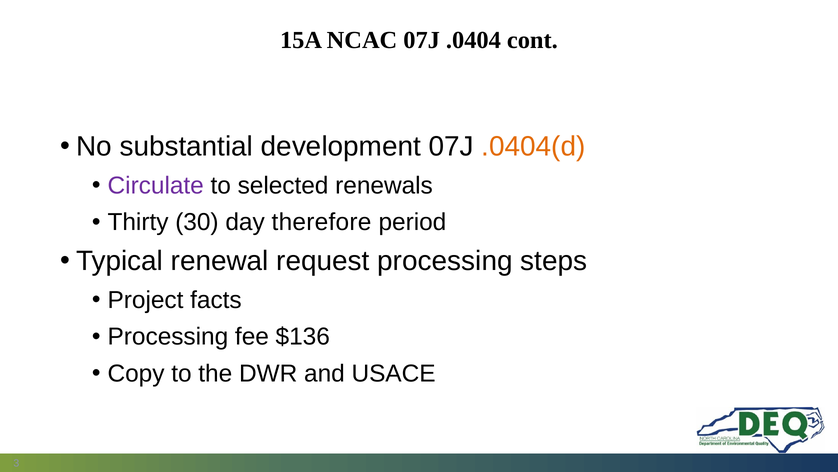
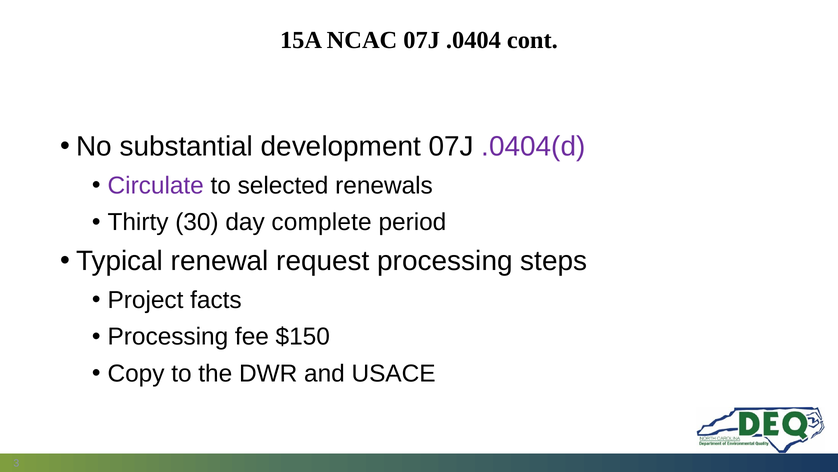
.0404(d colour: orange -> purple (534, 146)
therefore: therefore -> complete (322, 222)
$136: $136 -> $150 (303, 336)
